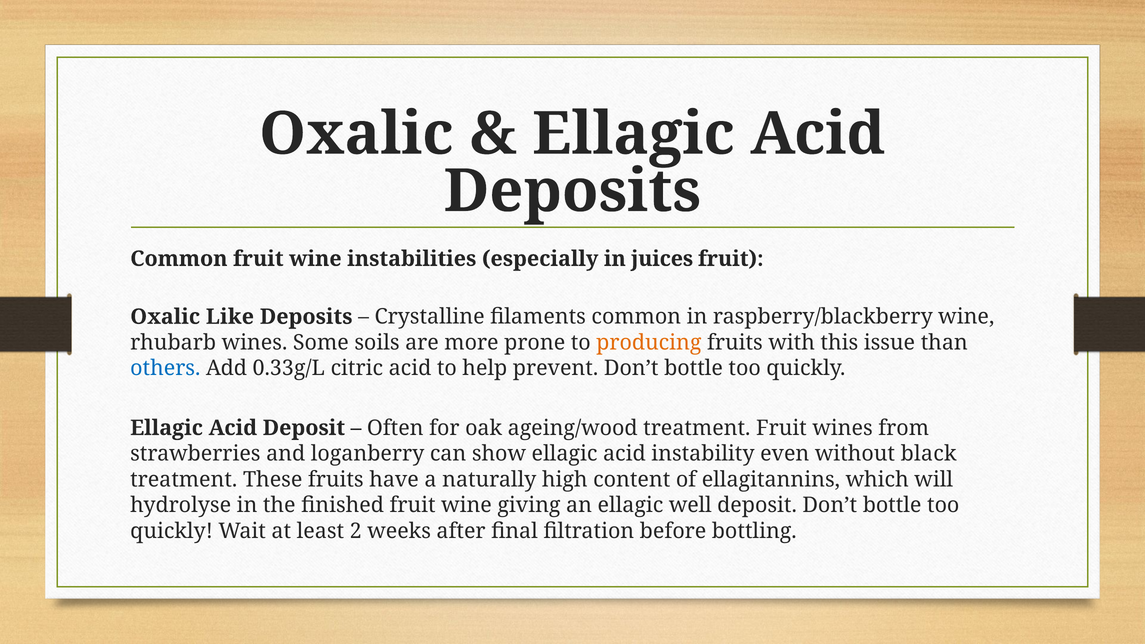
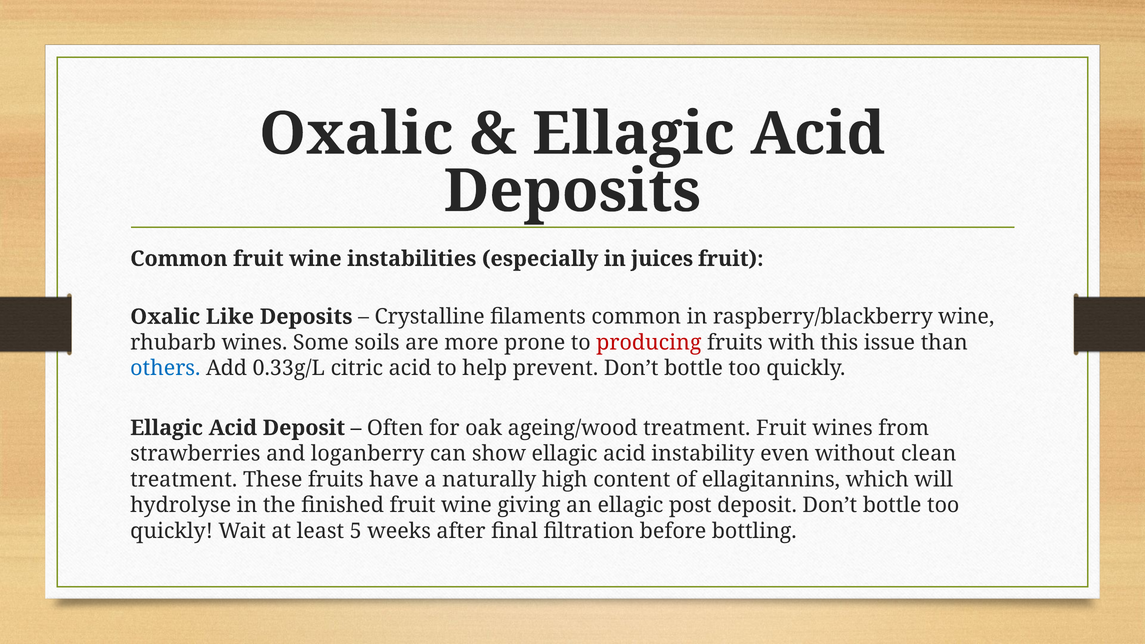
producing colour: orange -> red (649, 343)
black: black -> clean (929, 454)
well: well -> post (690, 505)
2: 2 -> 5 (356, 531)
